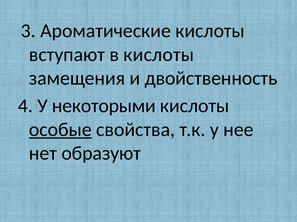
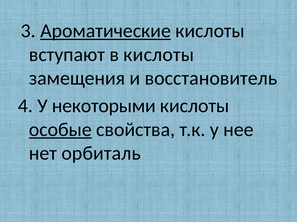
Ароматические underline: none -> present (106, 31)
двойственность: двойственность -> восстановитель (211, 79)
образуют: образуют -> орбиталь (101, 154)
